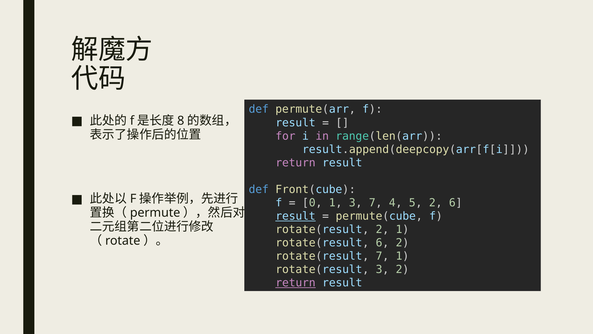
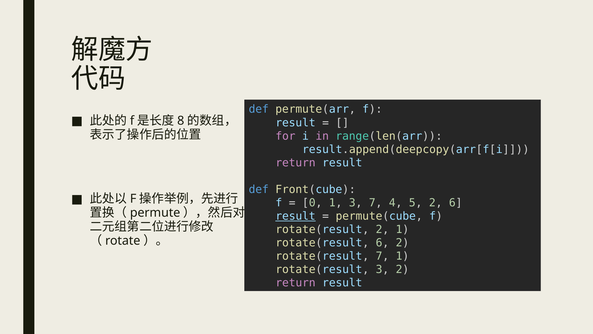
return underline: present -> none (296, 283)
